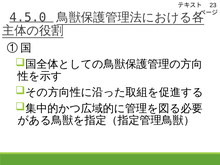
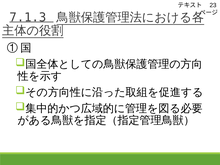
4.5.0: 4.5.0 -> 7.1.3 (28, 17)
